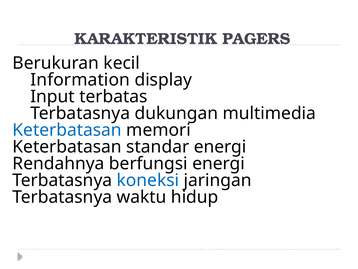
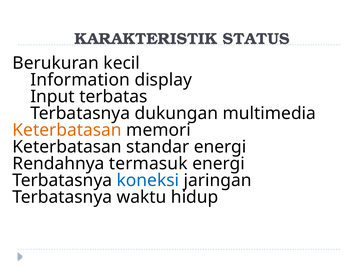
PAGERS: PAGERS -> STATUS (256, 39)
Keterbatasan colour: blue -> orange (67, 130)
berfungsi: berfungsi -> termasuk (148, 163)
